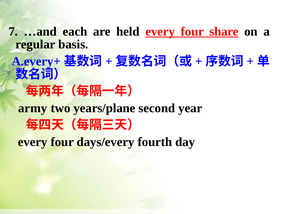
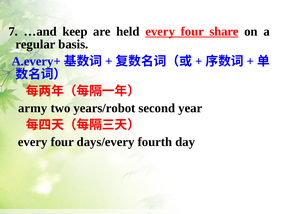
each: each -> keep (75, 31)
years/plane: years/plane -> years/robot (104, 108)
